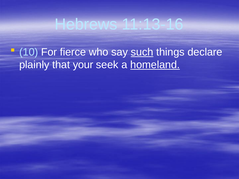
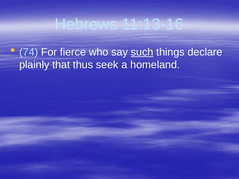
10: 10 -> 74 (29, 52)
your: your -> thus (83, 65)
homeland underline: present -> none (155, 65)
